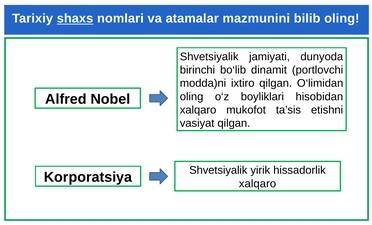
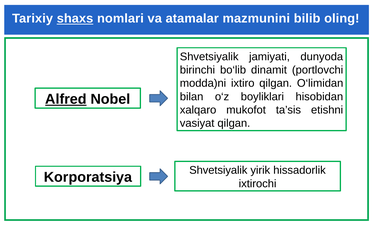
oling: oling -> bilan (192, 97)
Alfred underline: none -> present (66, 99)
xalqaro: xalqaro -> ixtirochi (258, 184)
